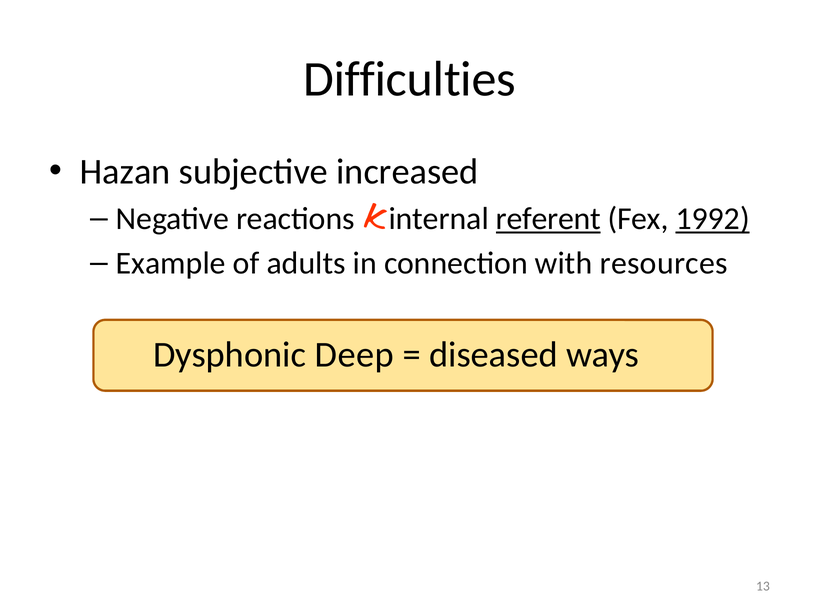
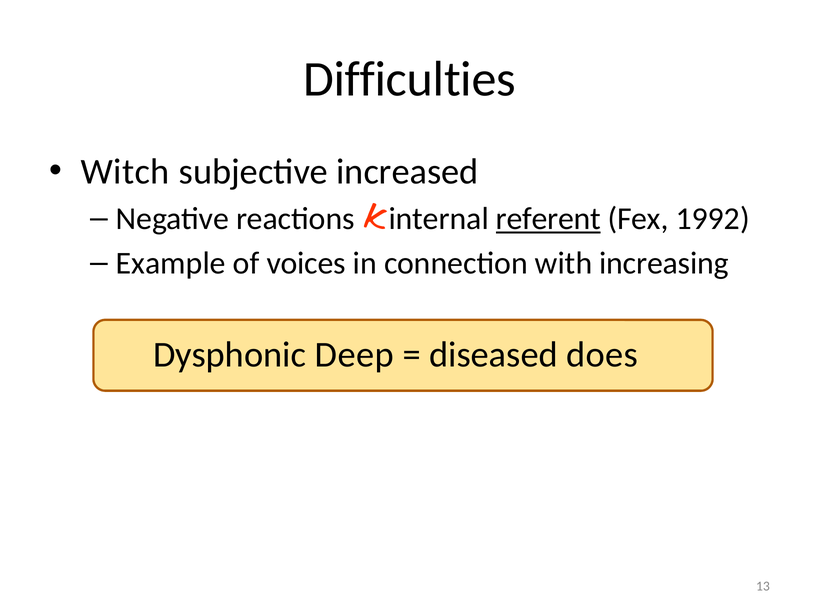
Hazan: Hazan -> Witch (125, 172)
1992 underline: present -> none (713, 219)
adults: adults -> voices (306, 263)
resources: resources -> increasing (664, 263)
ways: ways -> does (602, 355)
